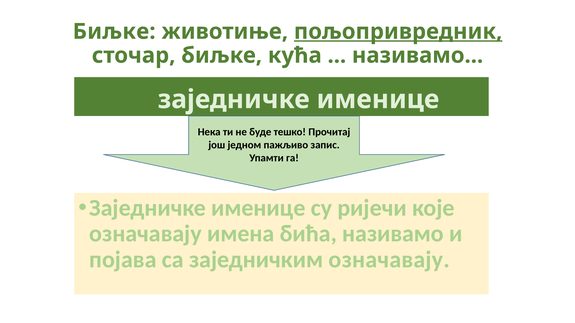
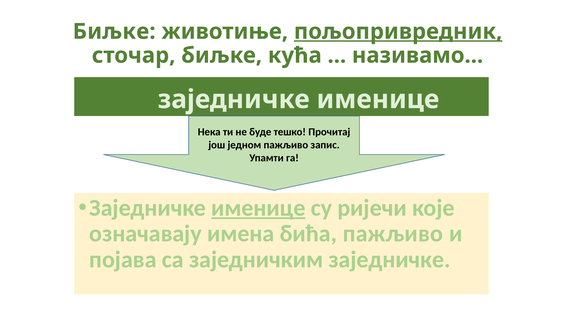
именице underline: none -> present (258, 208)
бића називамо: називамо -> пажљиво (393, 234)
заједничким означавају: означавају -> заједничке (389, 260)
